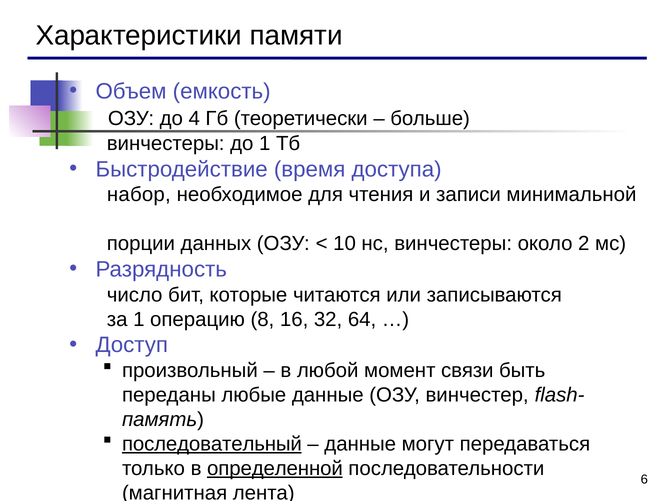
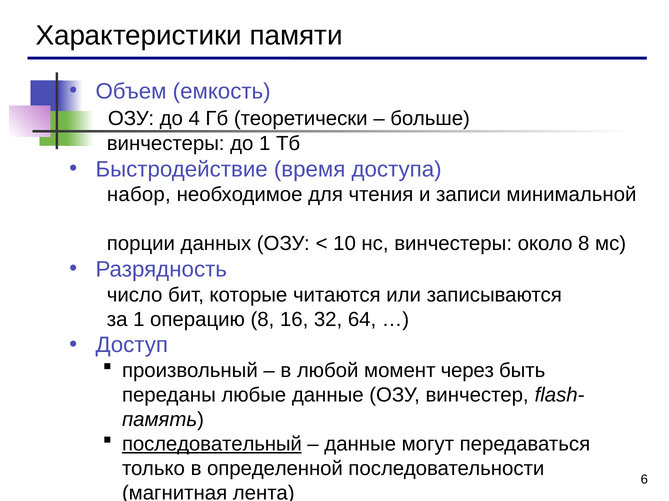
около 2: 2 -> 8 (584, 244)
связи: связи -> через (467, 371)
определенной underline: present -> none (275, 469)
